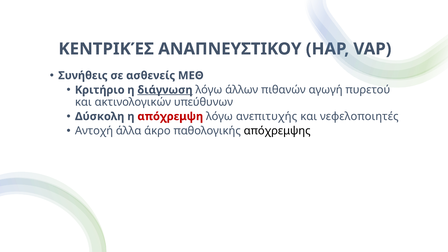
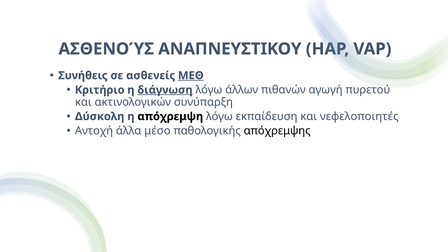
ΚΕΝΤΡΙΚΈΣ: ΚΕΝΤΡΙΚΈΣ -> ΑΣΘΕΝΟΎΣ (106, 49)
ΜΕΘ underline: none -> present (191, 76)
υπεύθυνων: υπεύθυνων -> συνύπαρξη (203, 102)
απόχρεμψη colour: red -> black (170, 116)
ανεπιτυχής: ανεπιτυχής -> εκπαίδευση (267, 116)
άκρο: άκρο -> μέσο (157, 131)
